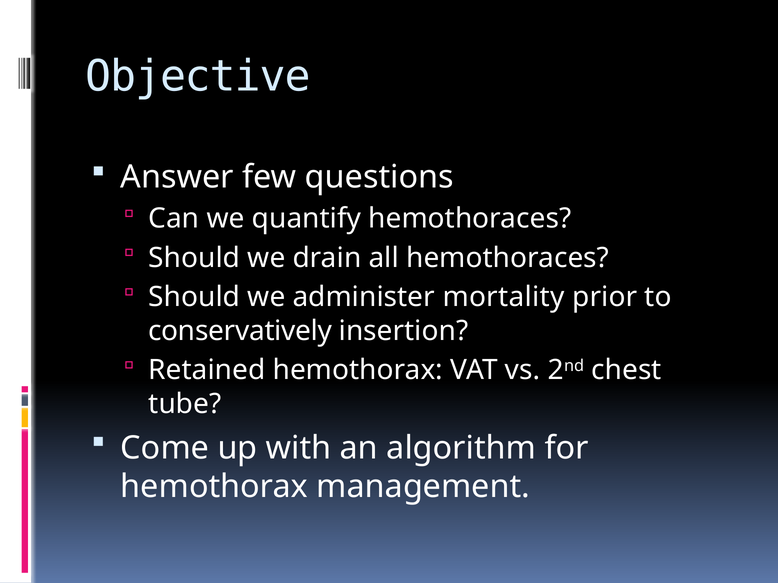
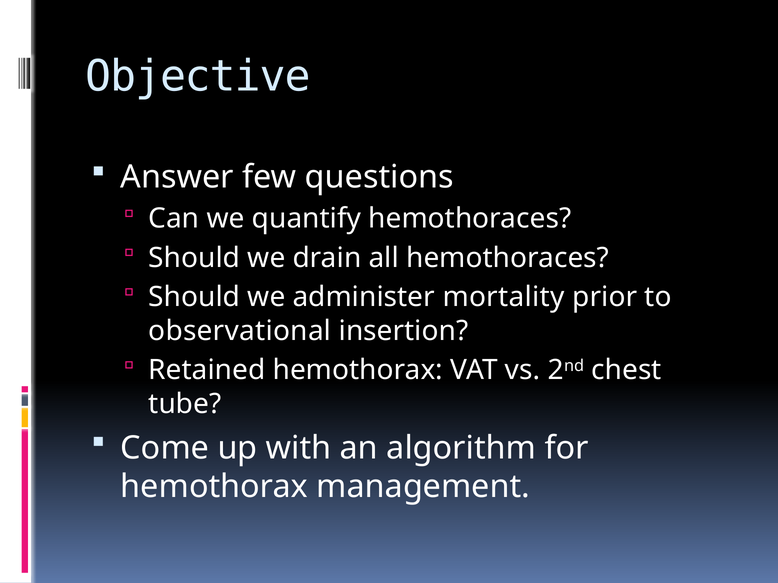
conservatively: conservatively -> observational (240, 331)
